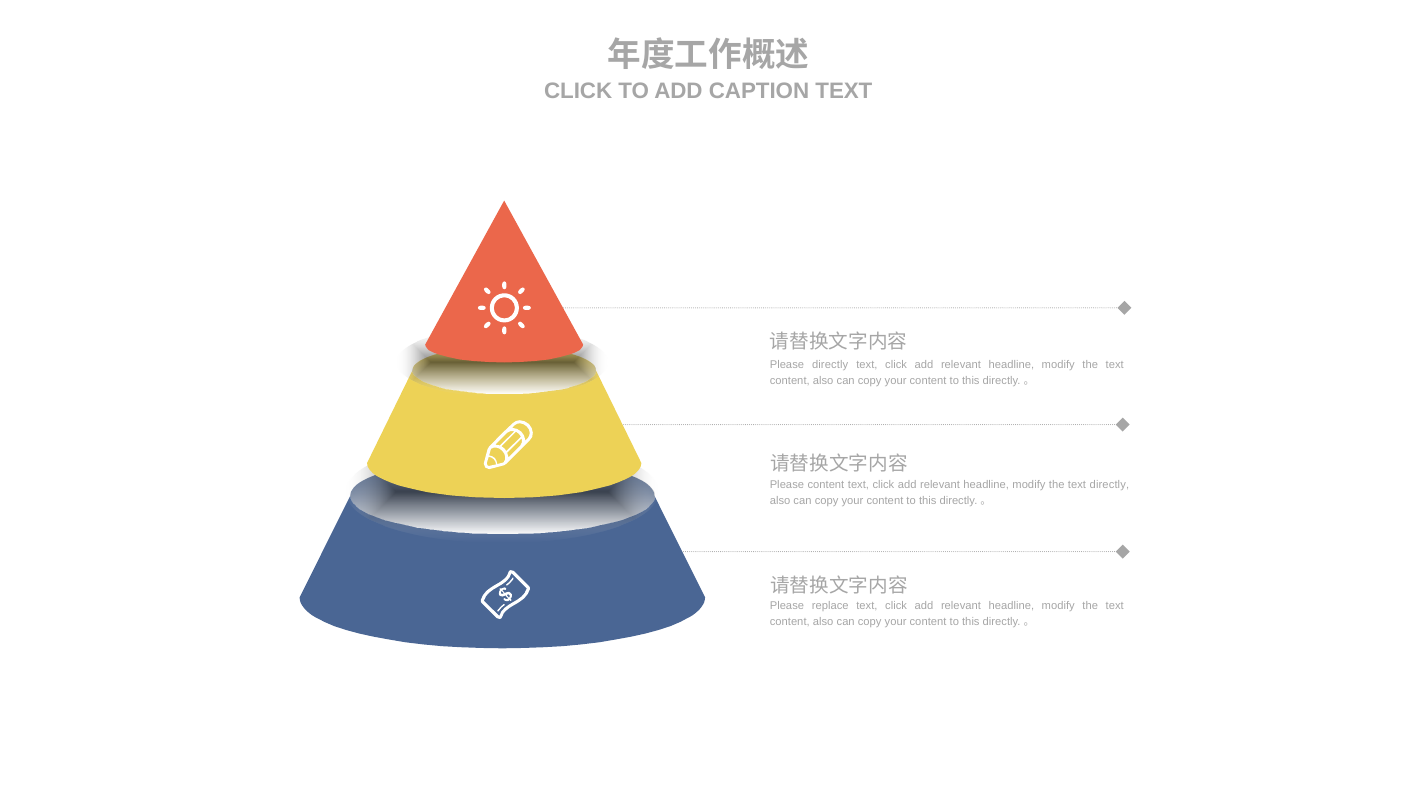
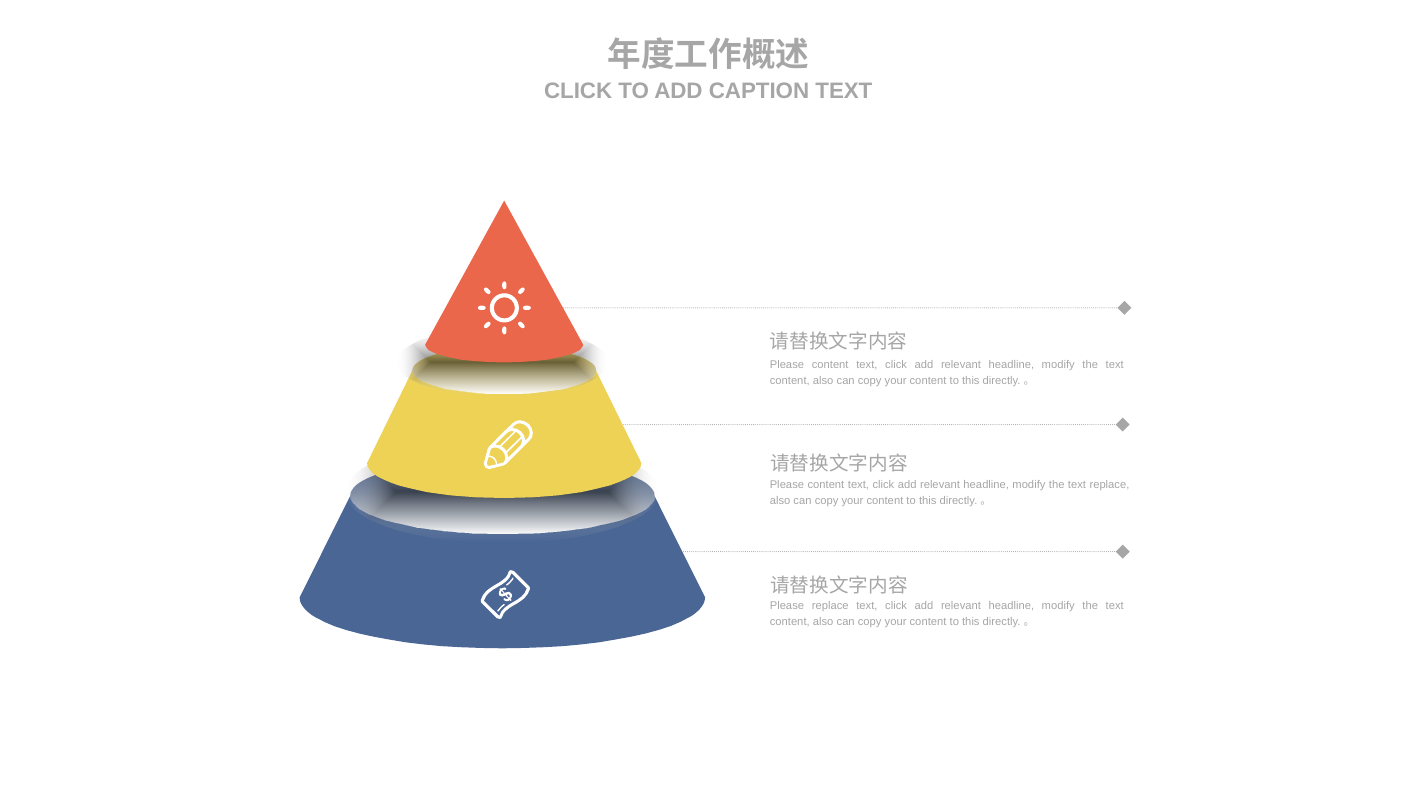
directly: directly -> content (830, 365)
text directly: directly -> replace (1109, 485)
